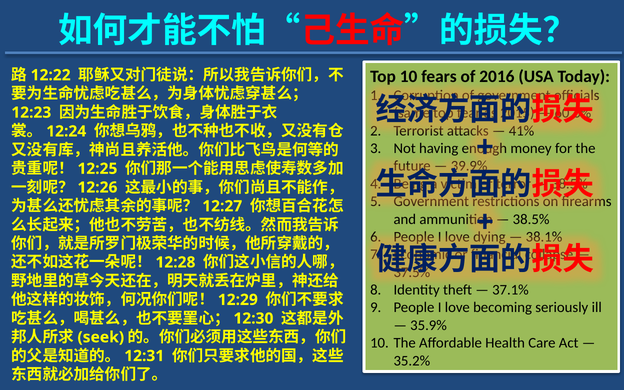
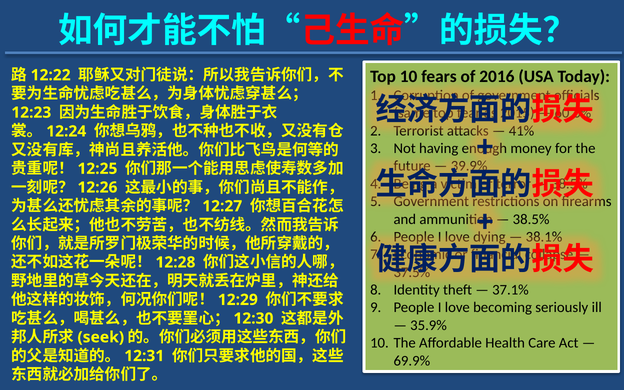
35.2%: 35.2% -> 69.9% (412, 361)
